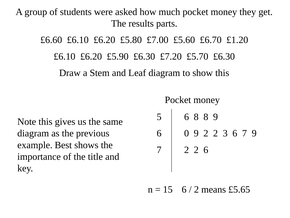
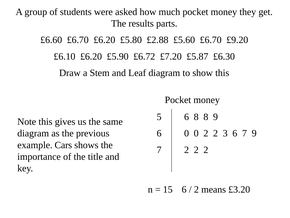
£6.60 £6.10: £6.10 -> £6.70 (78, 40)
£7.00: £7.00 -> £2.88 (158, 40)
£1.20: £1.20 -> £9.20 (237, 40)
£5.90 £6.30: £6.30 -> £6.72 (144, 56)
£5.70: £5.70 -> £5.87 (197, 56)
0 9: 9 -> 0 (196, 133)
Best: Best -> Cars (63, 145)
2 2 6: 6 -> 2 (206, 150)
£5.65: £5.65 -> £3.20 (239, 189)
